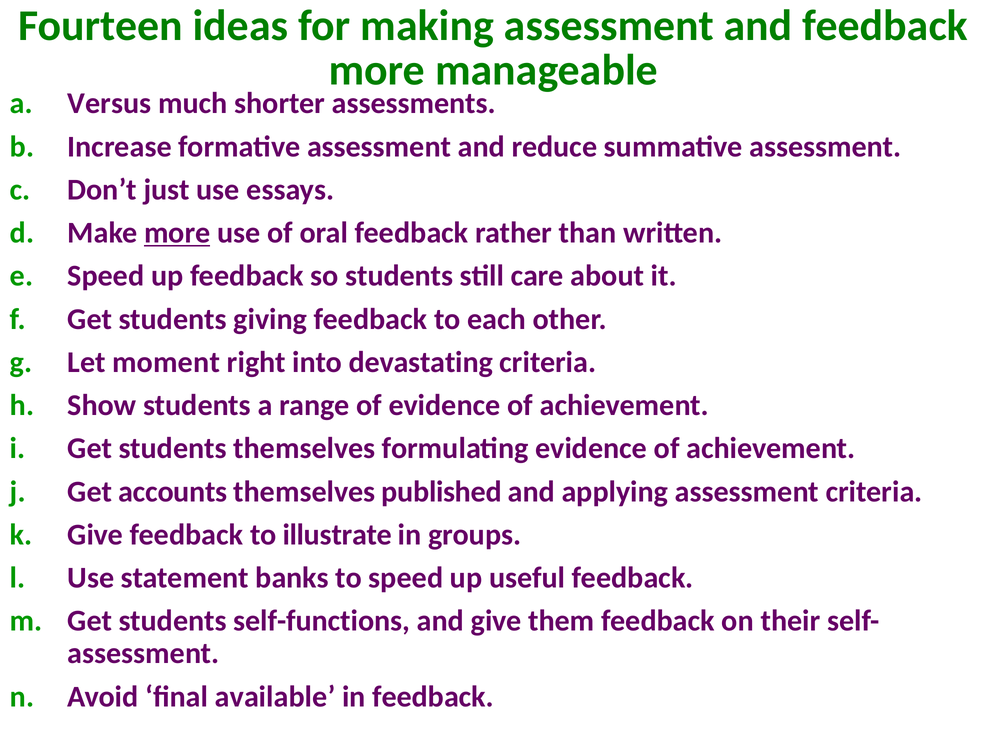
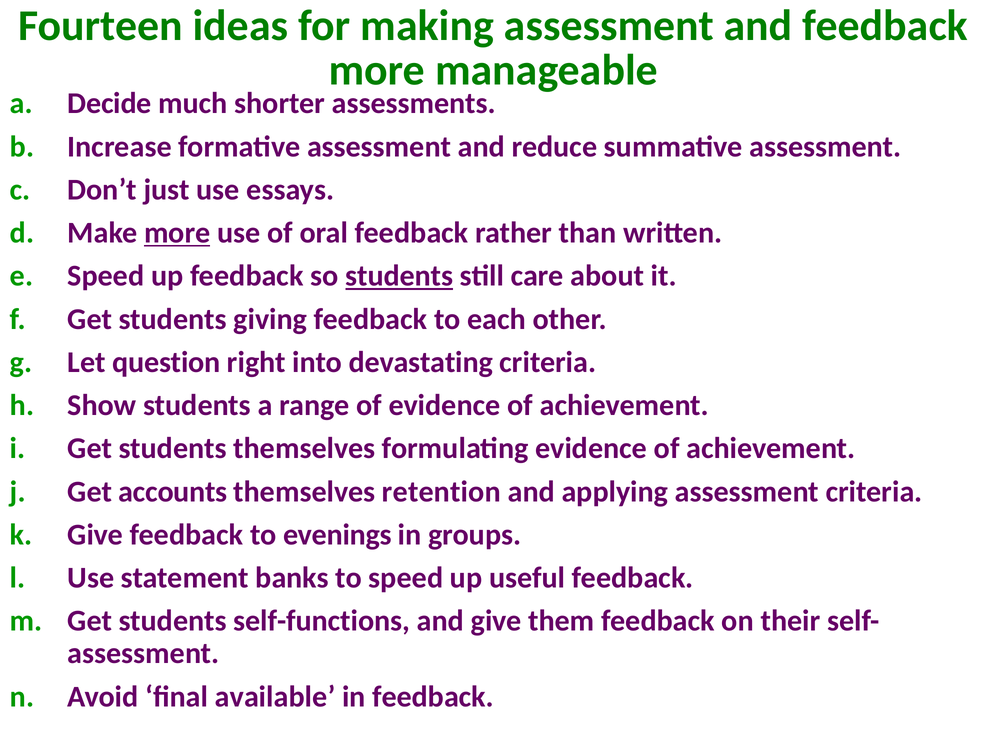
Versus: Versus -> Decide (110, 104)
students underline: none -> present (399, 276)
moment: moment -> question (166, 362)
published: published -> retention (441, 492)
illustrate: illustrate -> evenings (337, 535)
